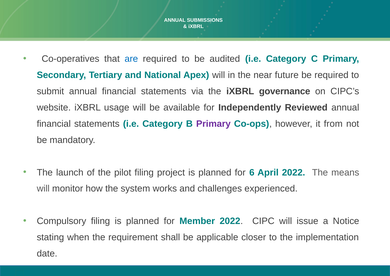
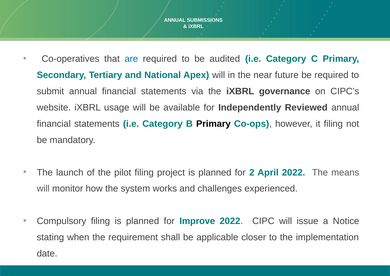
Primary colour: purple -> black (213, 124)
it from: from -> filing (333, 124)
6: 6 -> 2 (252, 172)
Member: Member -> Improve (197, 221)
